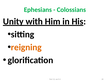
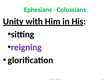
reigning colour: orange -> purple (26, 47)
